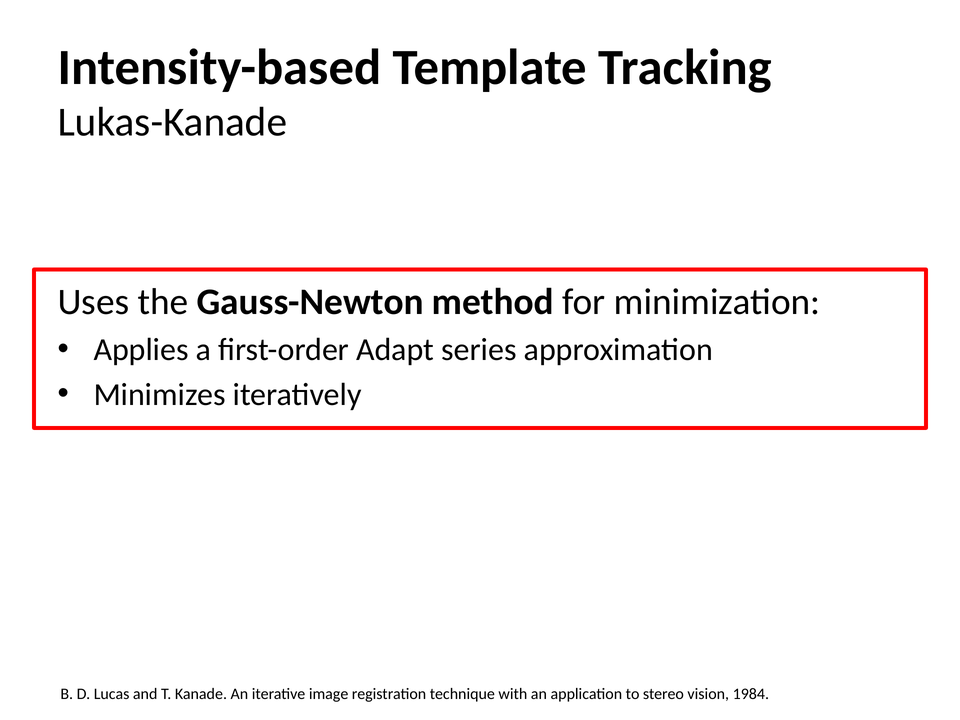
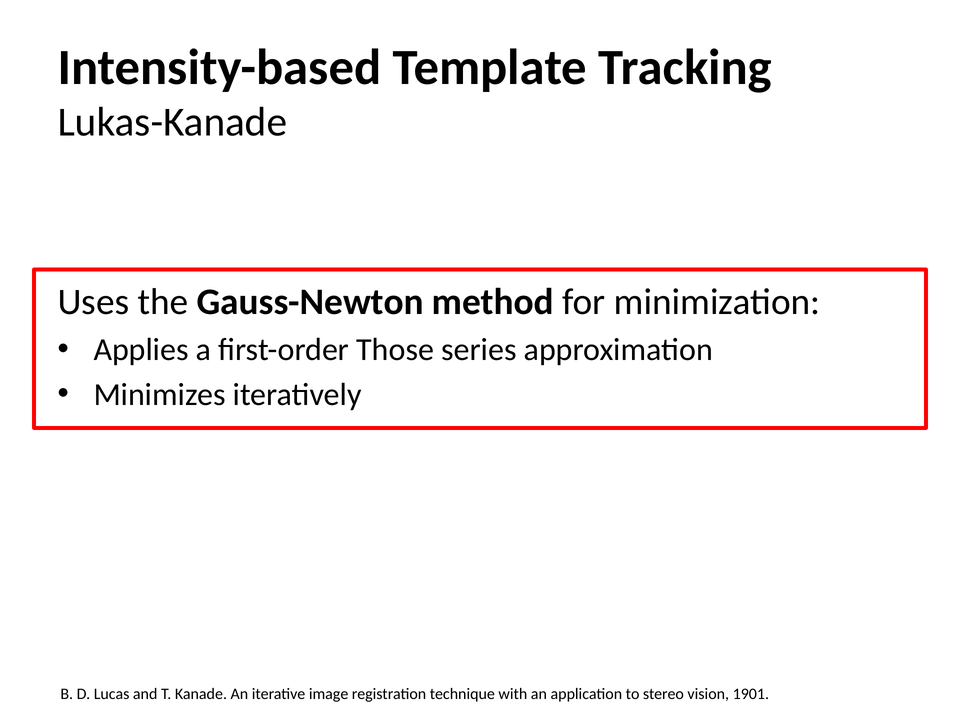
Adapt: Adapt -> Those (395, 350)
1984: 1984 -> 1901 (751, 694)
